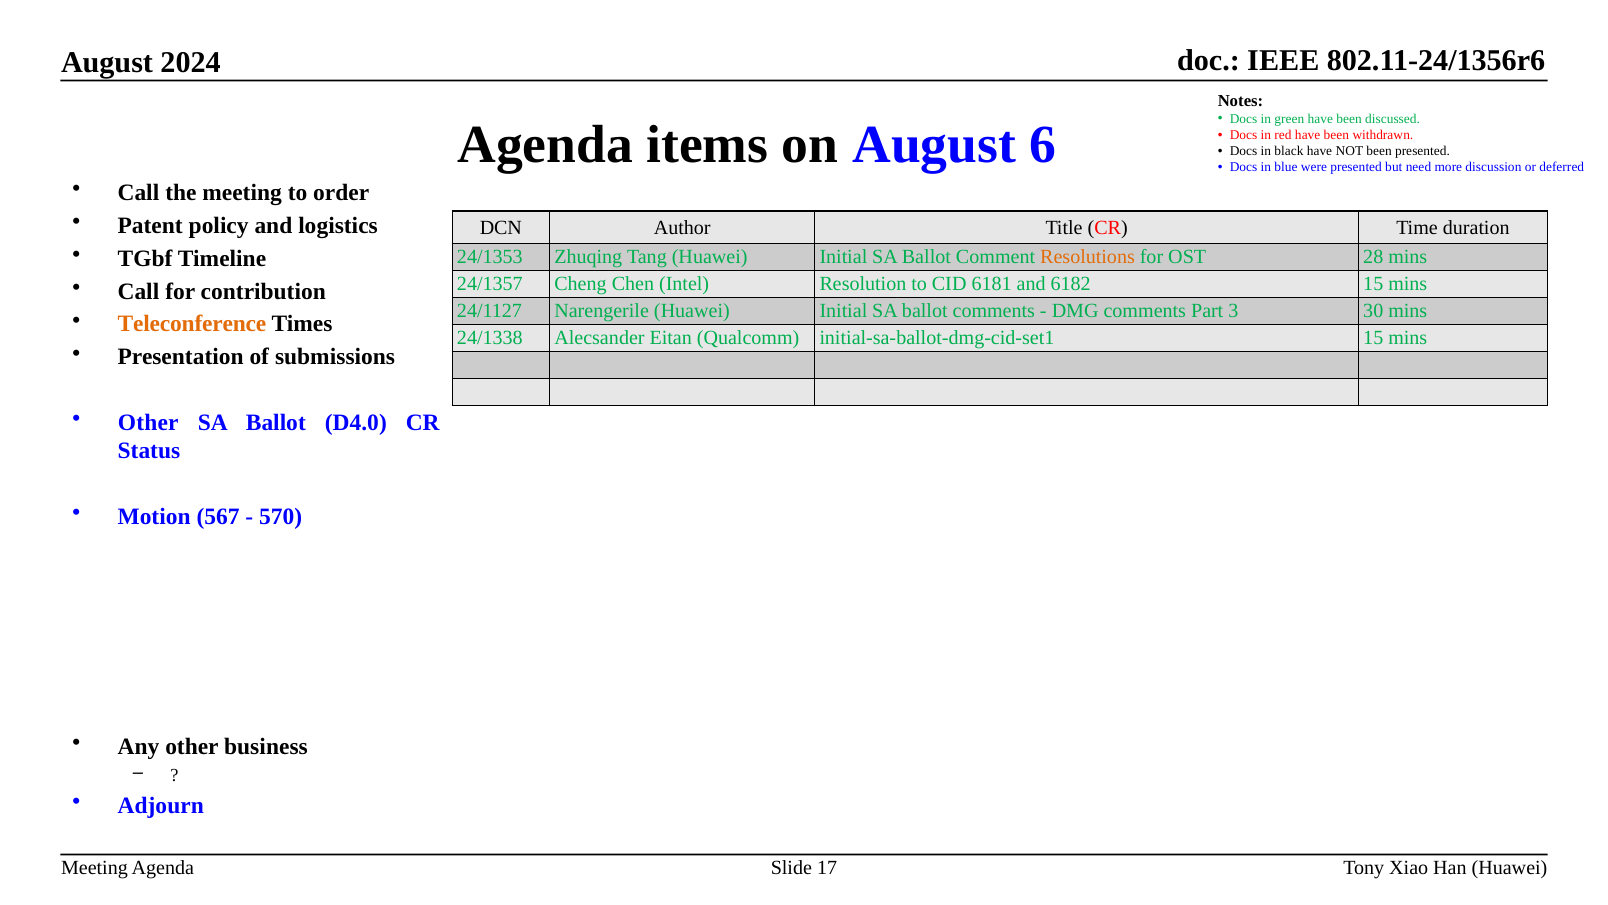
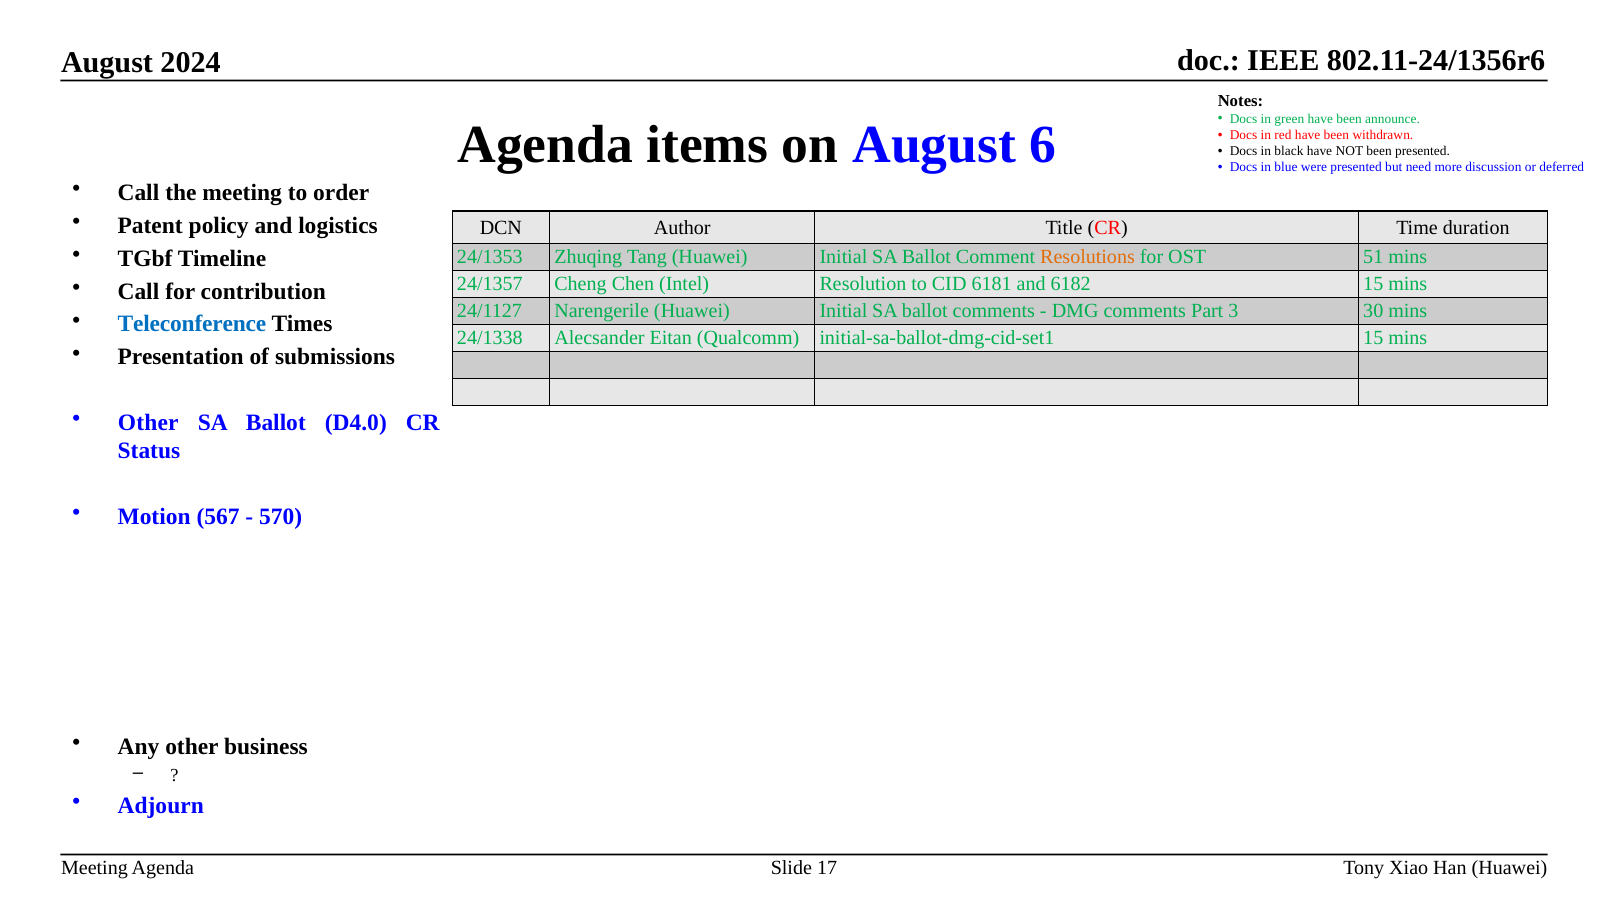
discussed: discussed -> announce (1393, 119)
28: 28 -> 51 (1373, 257)
Teleconference colour: orange -> blue (192, 324)
